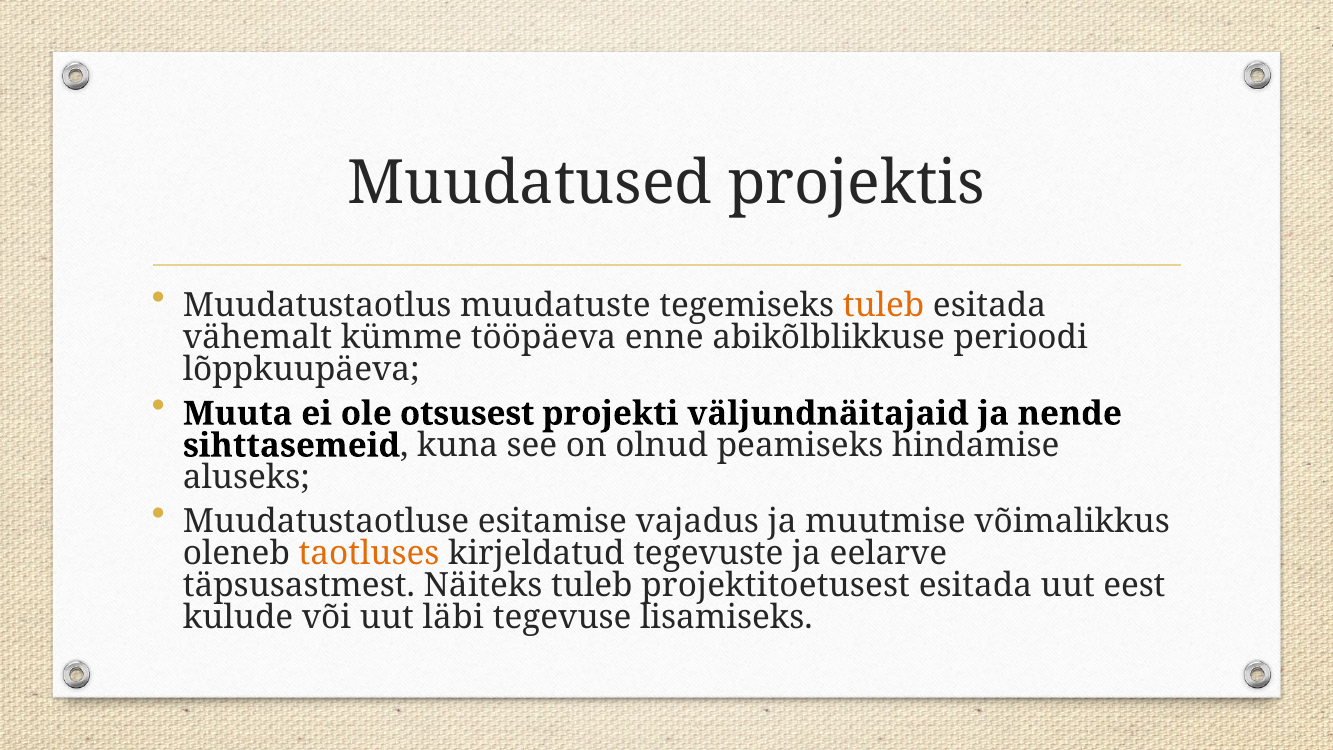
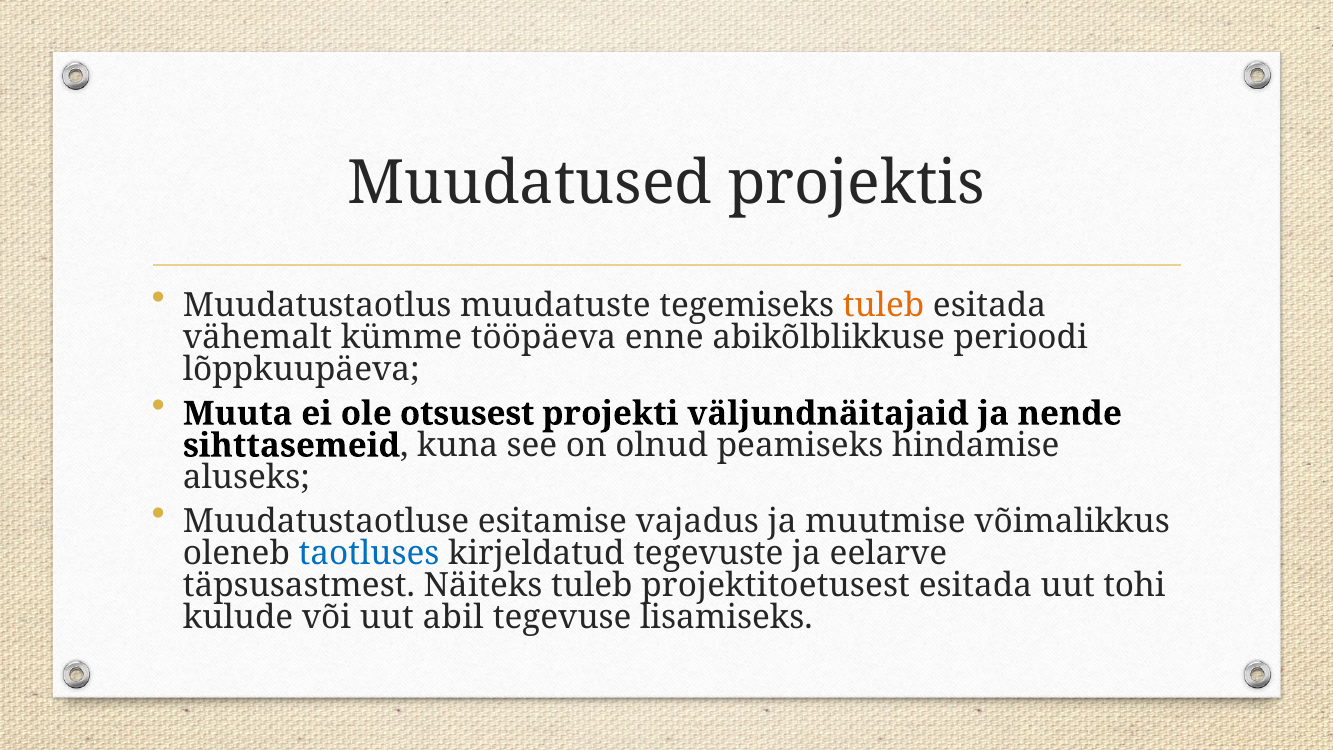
taotluses colour: orange -> blue (369, 553)
eest: eest -> tohi (1134, 585)
läbi: läbi -> abil (453, 617)
